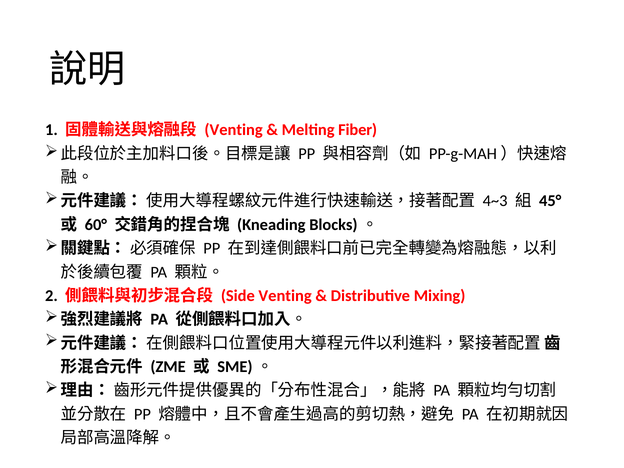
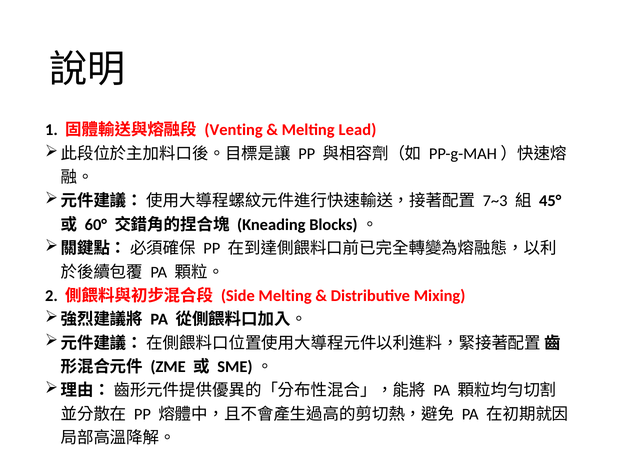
Fiber: Fiber -> Lead (357, 130)
4~3: 4~3 -> 7~3 (495, 201)
Side Venting: Venting -> Melting (285, 296)
